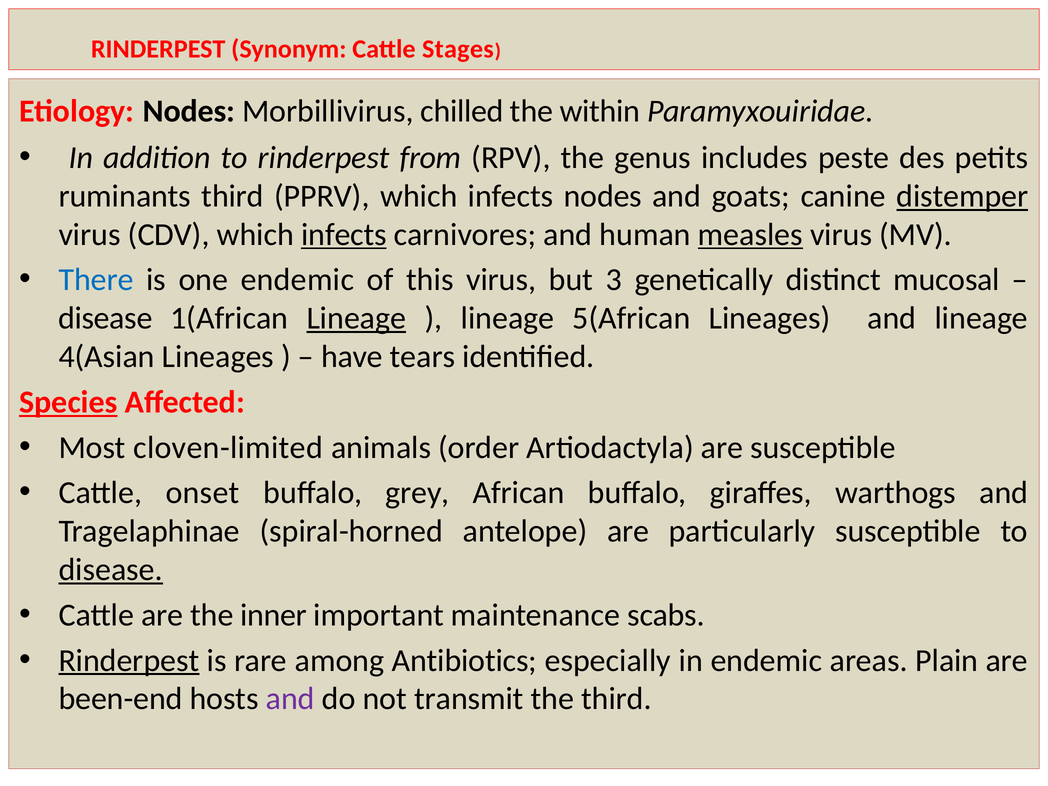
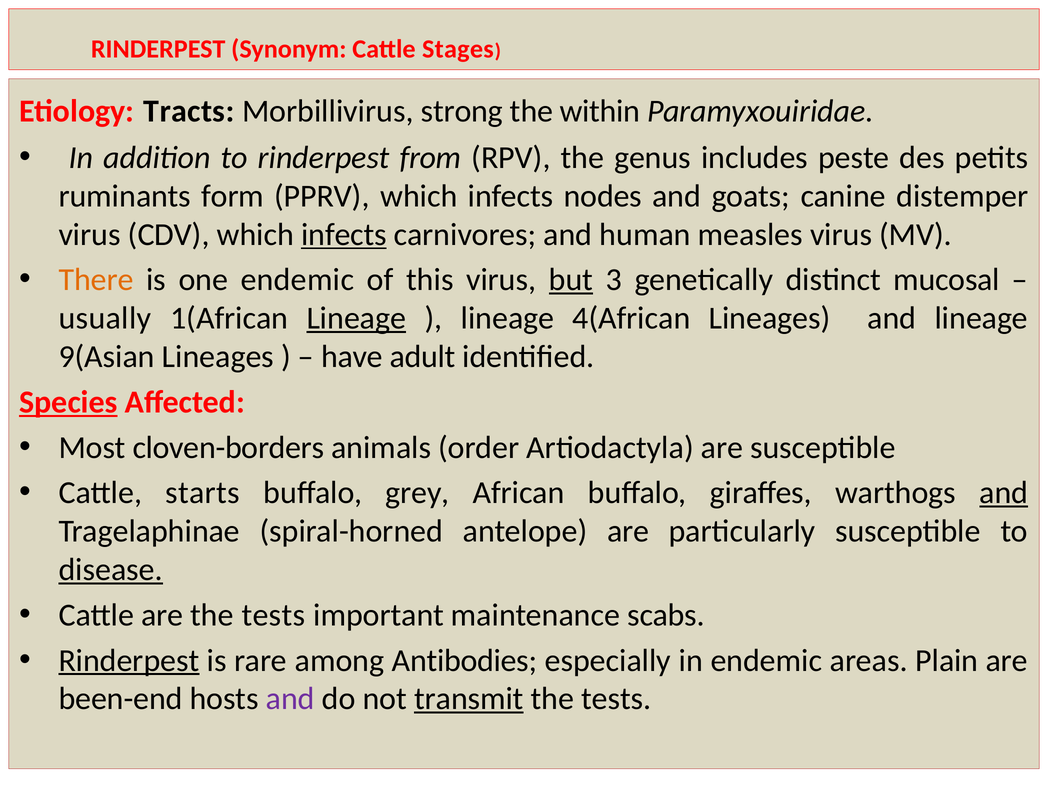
Etiology Nodes: Nodes -> Tracts (189, 111)
chilled: chilled -> strong (462, 111)
ruminants third: third -> form (233, 196)
distemper underline: present -> none (962, 196)
measles underline: present -> none (750, 234)
There colour: blue -> orange (96, 280)
but underline: none -> present (571, 280)
disease: disease -> usually (105, 318)
5(African: 5(African -> 4(African (631, 318)
4(Asian: 4(Asian -> 9(Asian (107, 357)
tears: tears -> adult (423, 357)
cloven-limited: cloven-limited -> cloven-borders (228, 447)
onset: onset -> starts (203, 493)
and underline: none -> present (1004, 493)
are the inner: inner -> tests (273, 615)
Antibiotics: Antibiotics -> Antibodies (465, 660)
transmit underline: none -> present (469, 699)
third: third -> tests (616, 699)
